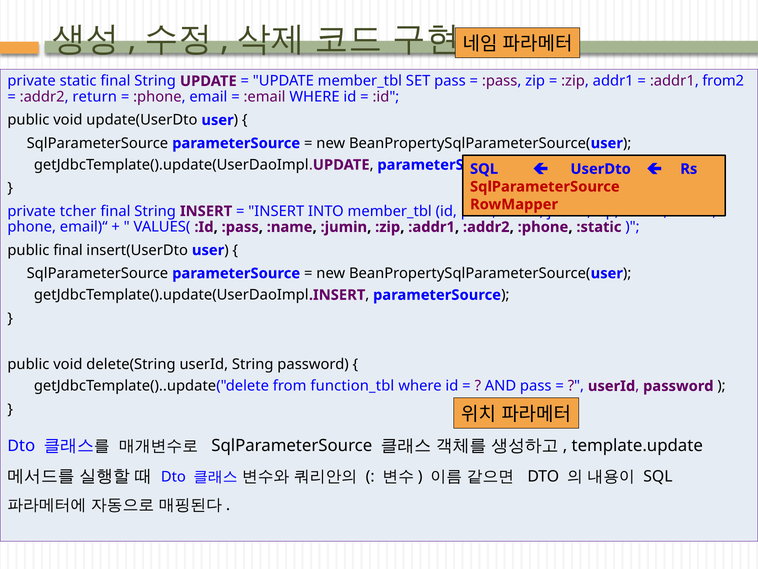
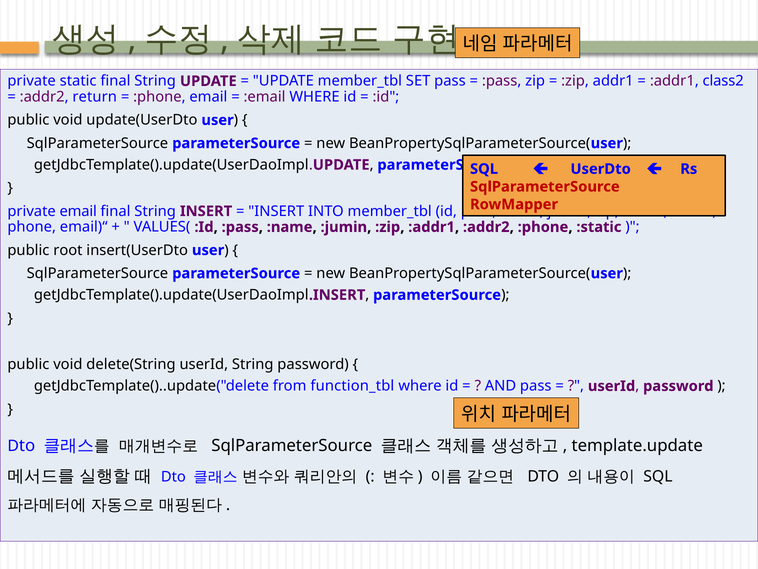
from2: from2 -> class2 (723, 81)
private tcher: tcher -> email (78, 211)
public final: final -> root (68, 250)
